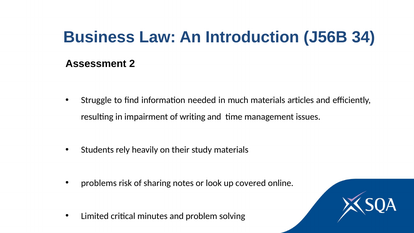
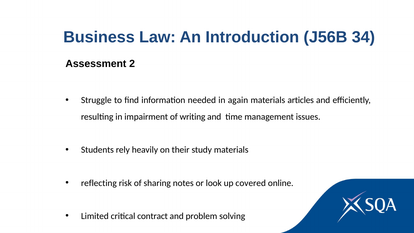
much: much -> again (238, 100)
problems: problems -> reflecting (99, 183)
minutes: minutes -> contract (153, 216)
